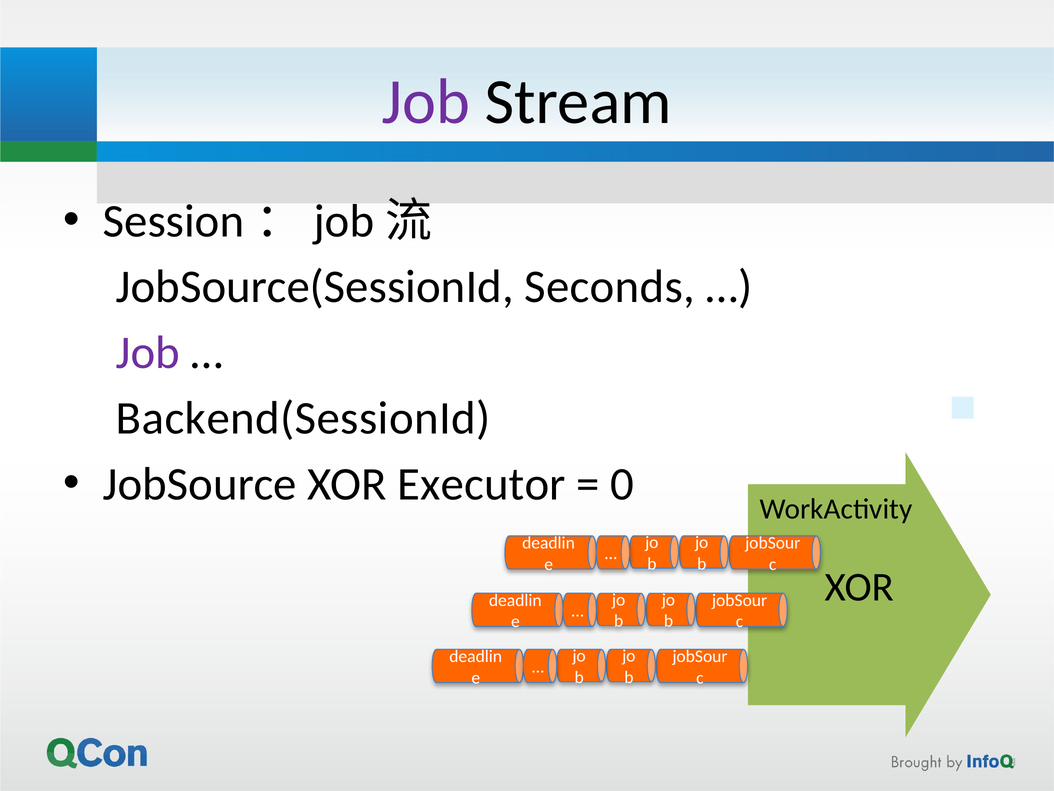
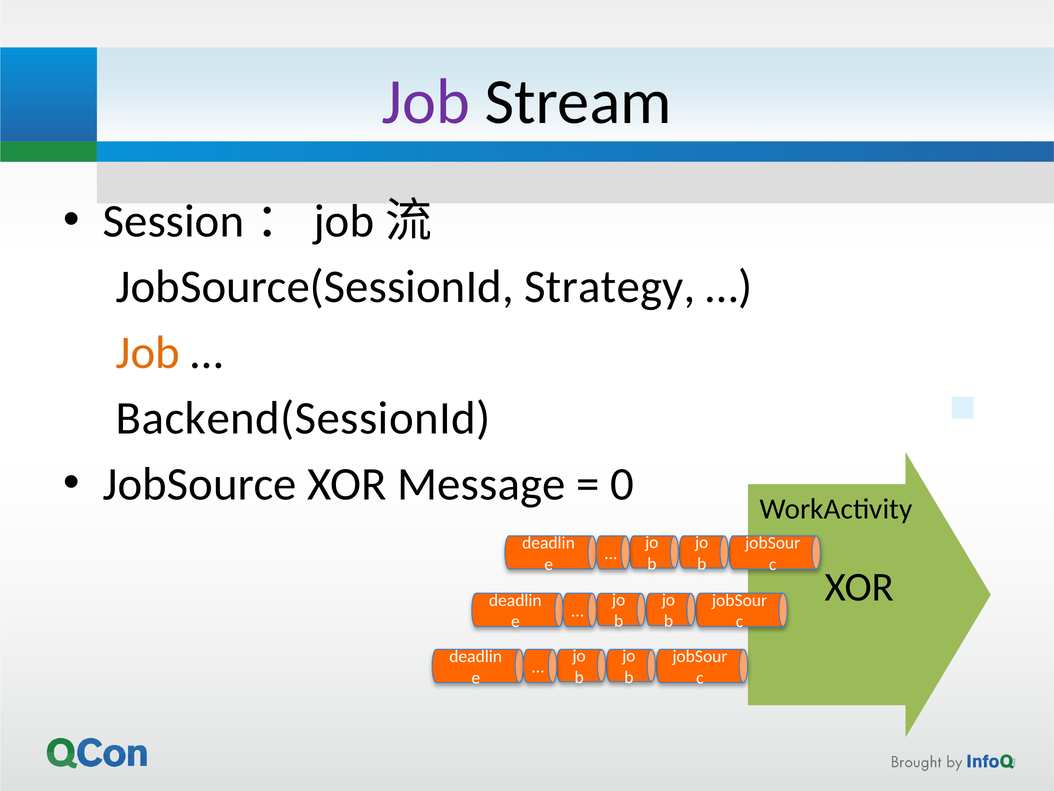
Seconds: Seconds -> Strategy (610, 287)
Job colour: purple -> orange (148, 352)
Executor: Executor -> Message (482, 484)
